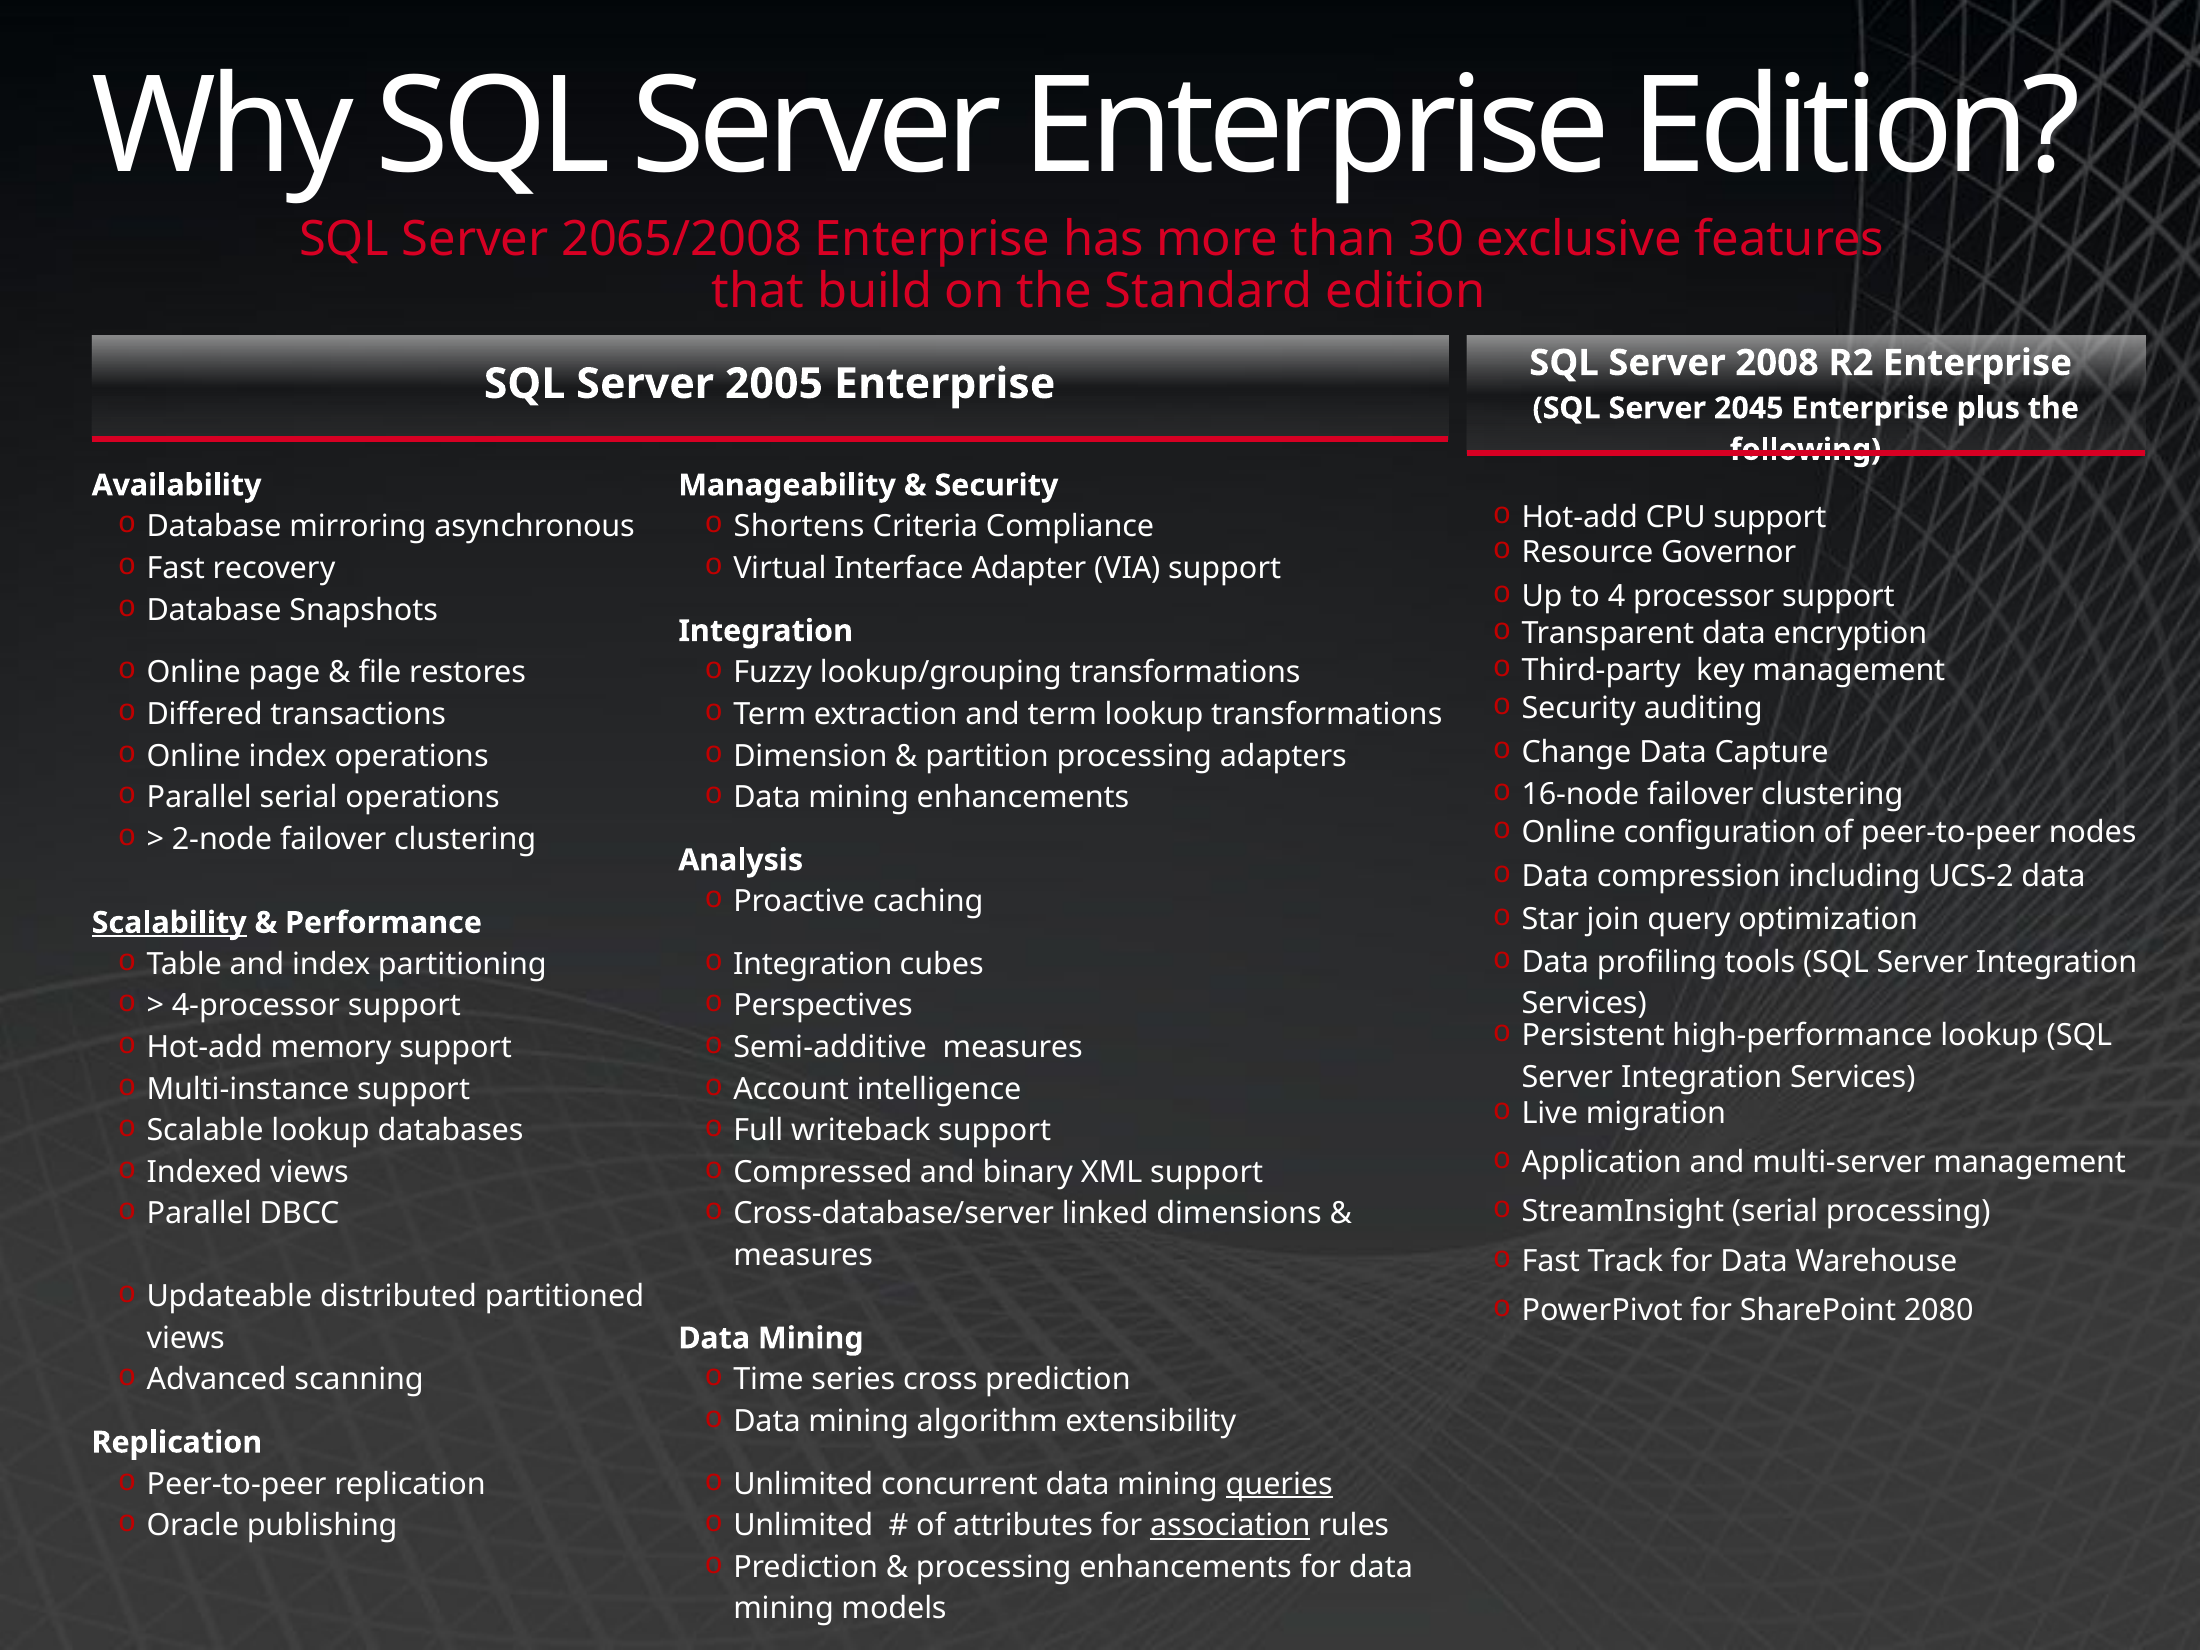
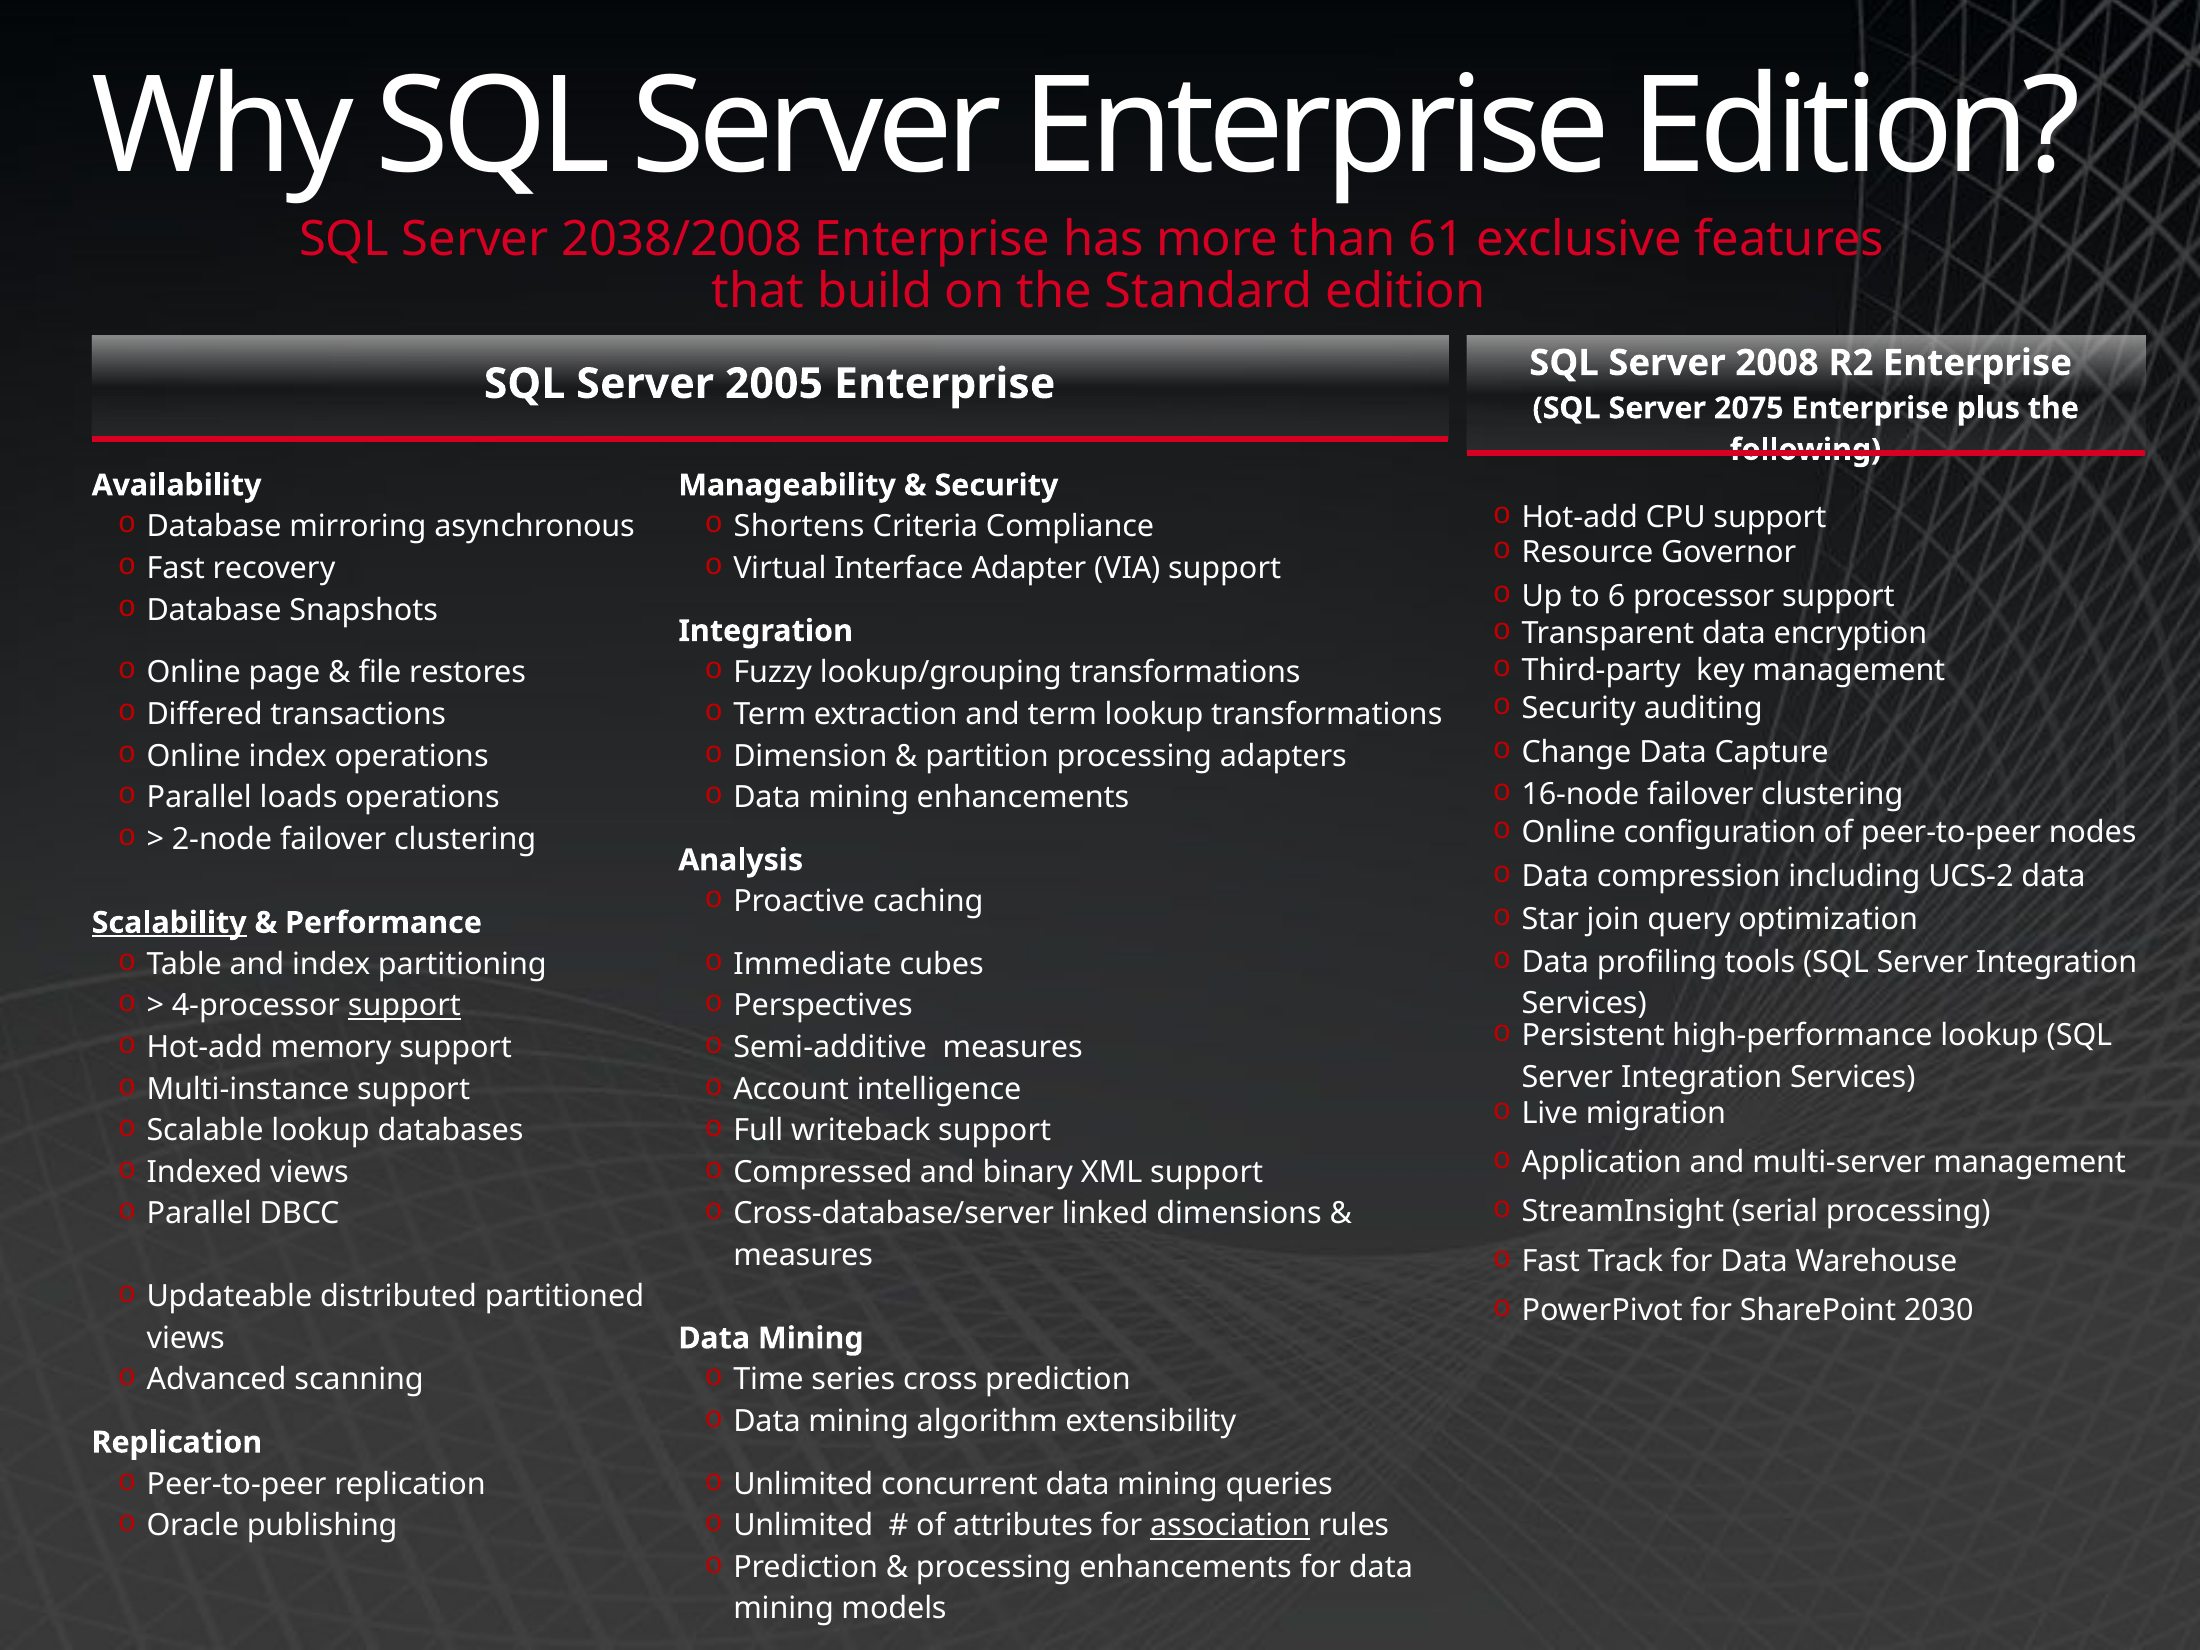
2065/2008: 2065/2008 -> 2038/2008 (682, 239)
30: 30 -> 61 (1436, 239)
2045: 2045 -> 2075 (1749, 408)
4: 4 -> 6 (1617, 597)
Parallel serial: serial -> loads (299, 798)
Integration: Integration -> Immediate (813, 964)
support underline: none -> present (404, 1006)
2080: 2080 -> 2030 (1939, 1310)
queries underline: present -> none (1279, 1484)
